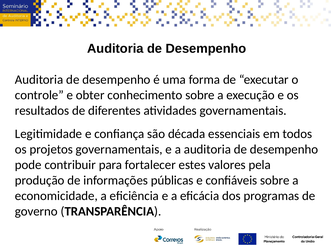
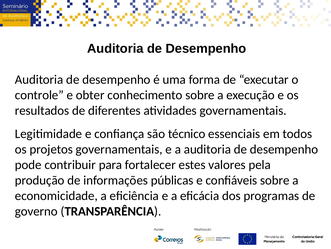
década: década -> técnico (187, 133)
